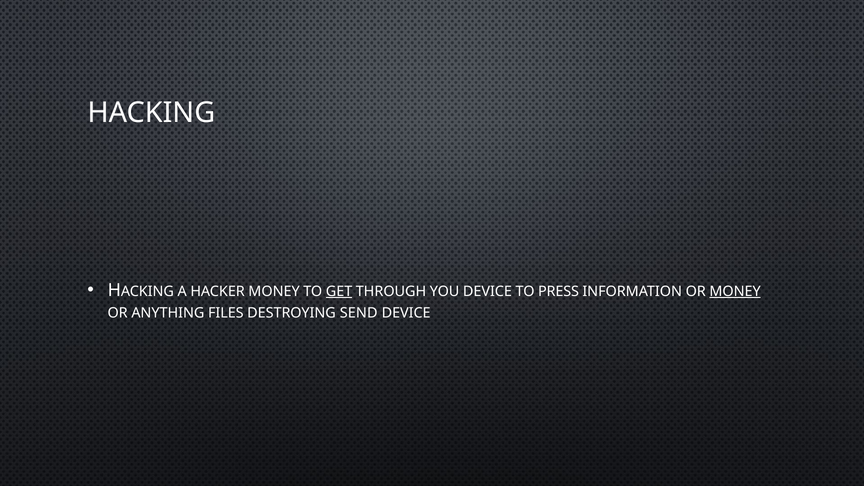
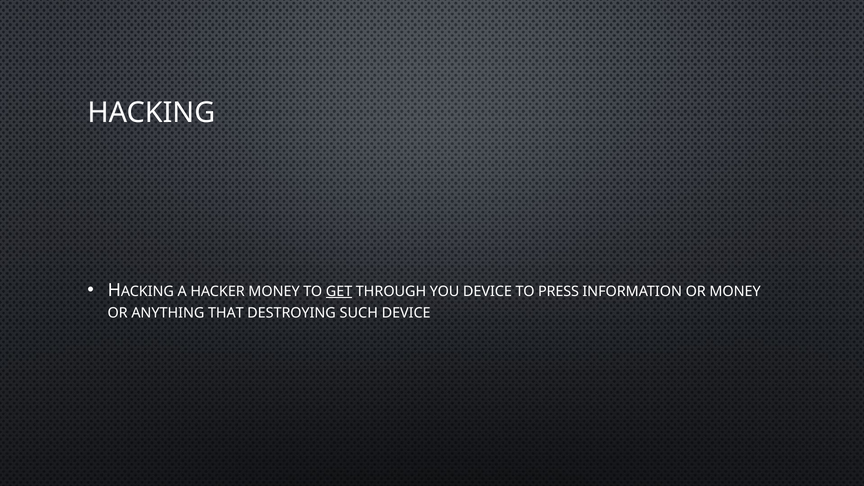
MONEY underline: present -> none (735, 291)
FILES: FILES -> THAT (226, 313)
SEND: SEND -> SUCH (359, 313)
